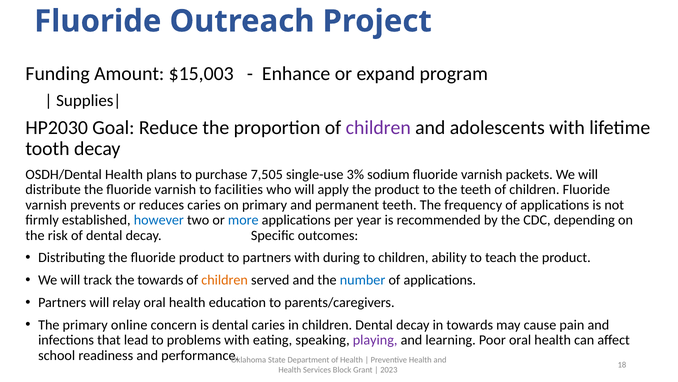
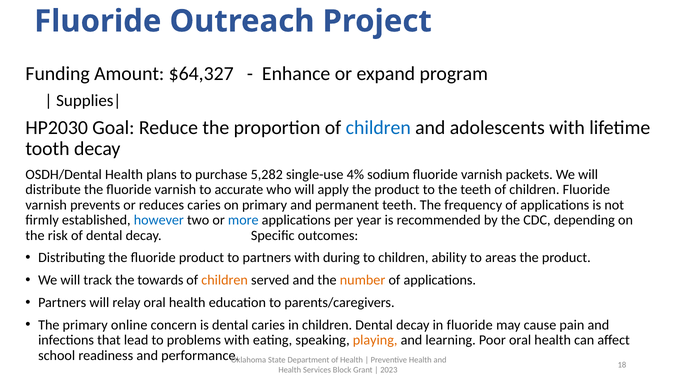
$15,003: $15,003 -> $64,327 (201, 73)
children colour: purple -> blue (378, 127)
7,505: 7,505 -> 5,282 (267, 174)
3%: 3% -> 4% (355, 174)
facilities: facilities -> accurate (239, 189)
teach: teach -> areas (501, 257)
number colour: blue -> orange (363, 280)
in towards: towards -> fluoride (470, 324)
playing colour: purple -> orange (375, 340)
